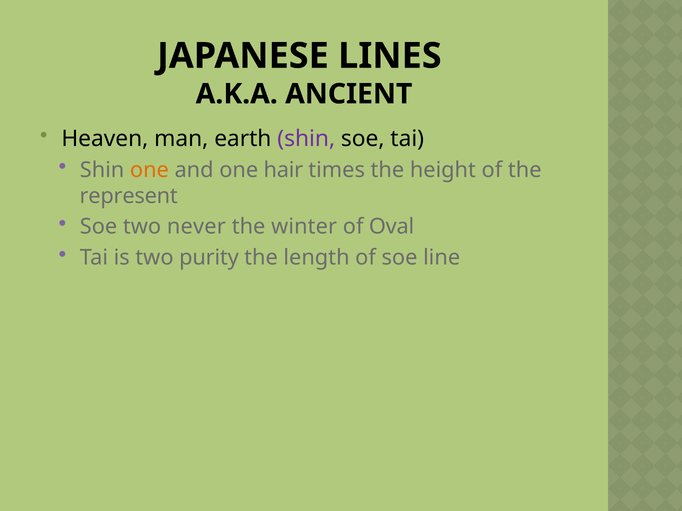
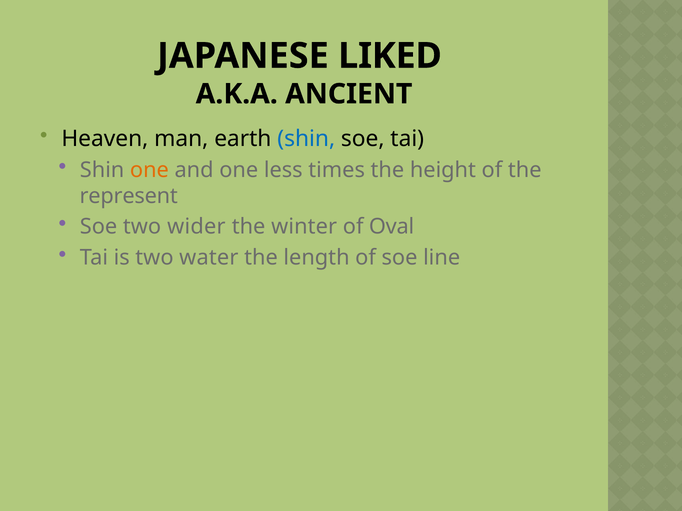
LINES: LINES -> LIKED (390, 56)
shin colour: purple -> blue (306, 139)
hair: hair -> less (283, 170)
never: never -> wider (196, 227)
purity: purity -> water (209, 258)
